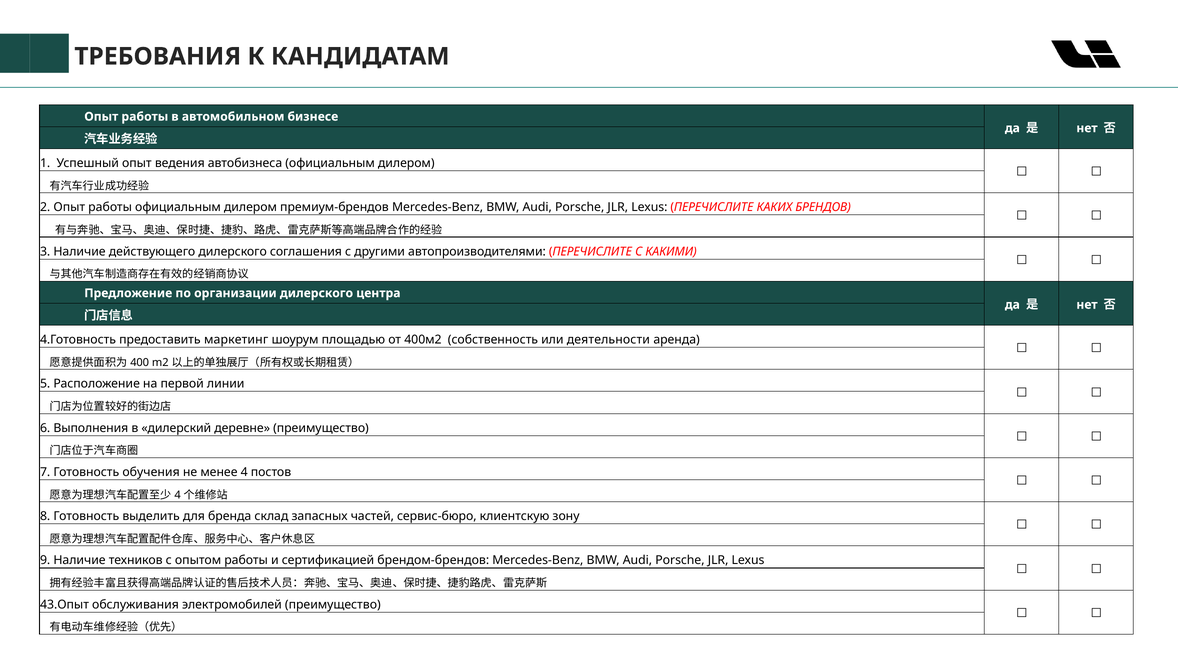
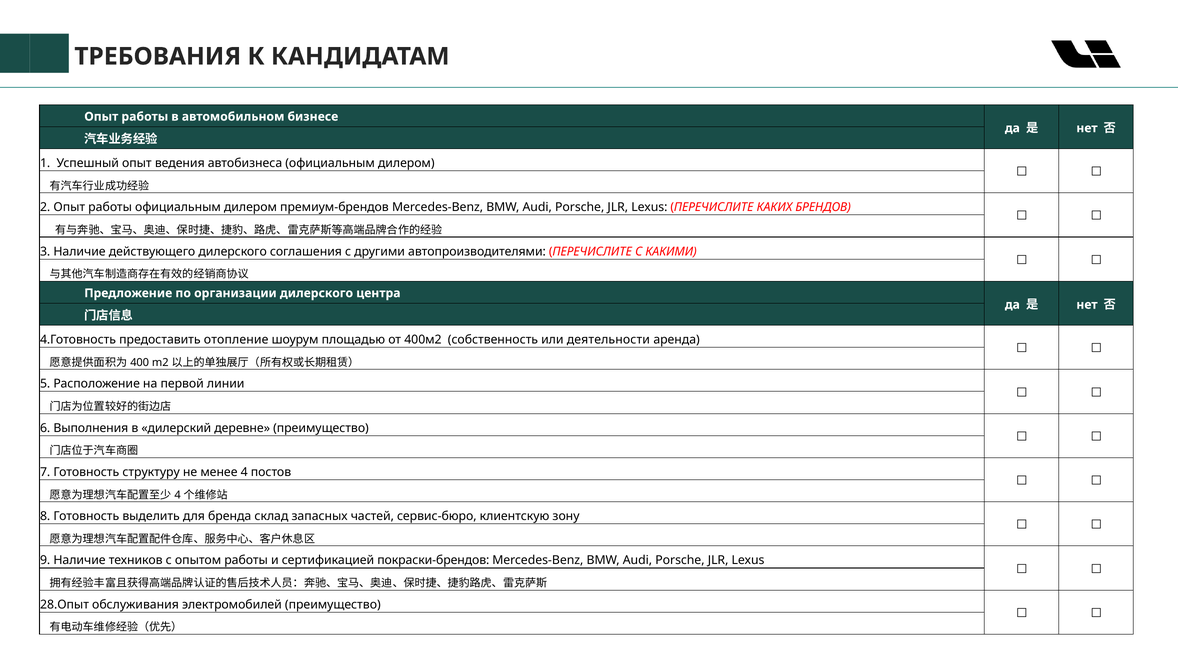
маркетинг: маркетинг -> отопление (236, 340)
обучения: обучения -> структуру (151, 473)
брендом-брендов: брендом-брендов -> покраски-брендов (433, 561)
43.Опыт: 43.Опыт -> 28.Опыт (65, 605)
